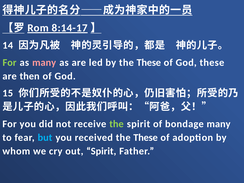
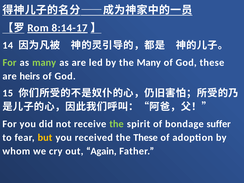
many colour: pink -> light green (44, 62)
by the These: These -> Many (149, 62)
then: then -> heirs (30, 76)
bondage many: many -> suffer (219, 124)
but colour: light blue -> yellow (45, 138)
out Spirit: Spirit -> Again (101, 151)
